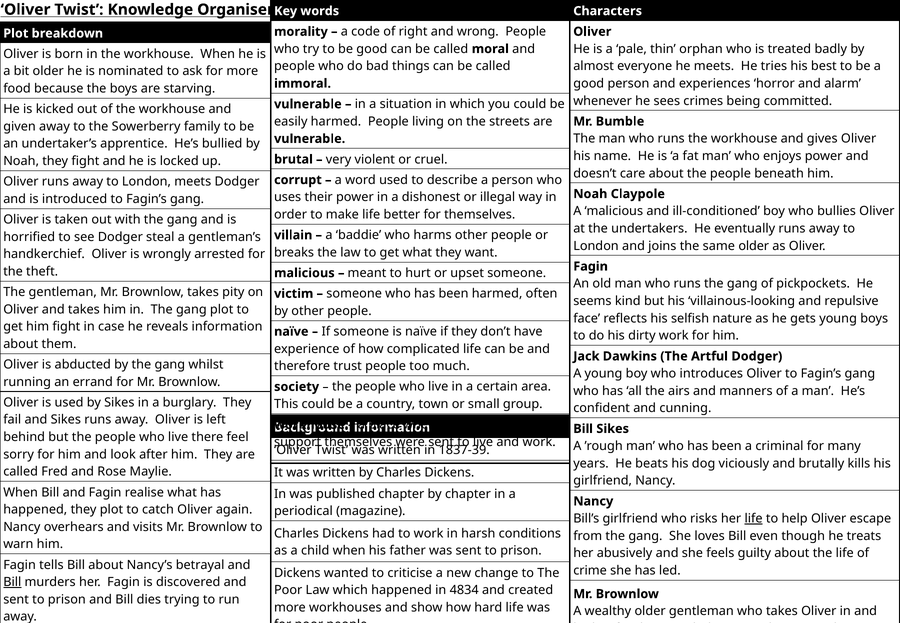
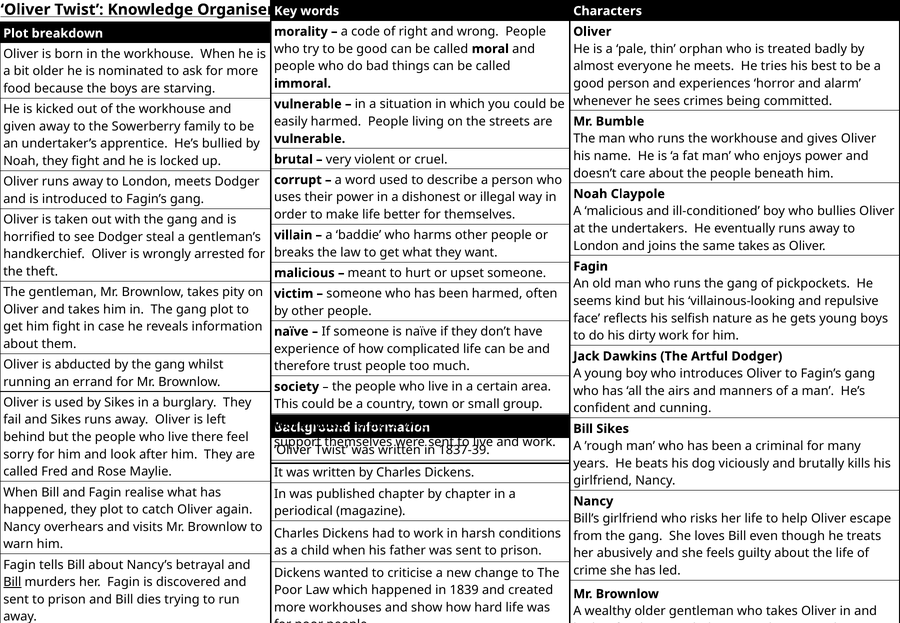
same older: older -> takes (754, 246)
life underline: present -> none (754, 519)
4834: 4834 -> 1839 (464, 590)
